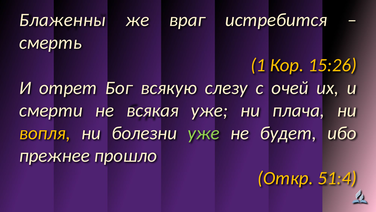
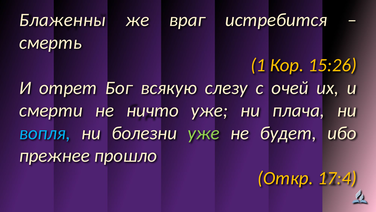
всякая: всякая -> ничто (153, 110)
вопля colour: yellow -> light blue (45, 133)
51:4: 51:4 -> 17:4 (337, 178)
